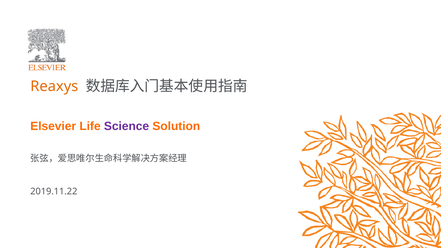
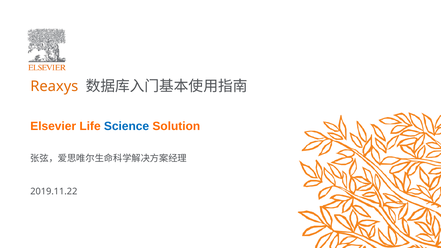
Science colour: purple -> blue (127, 126)
